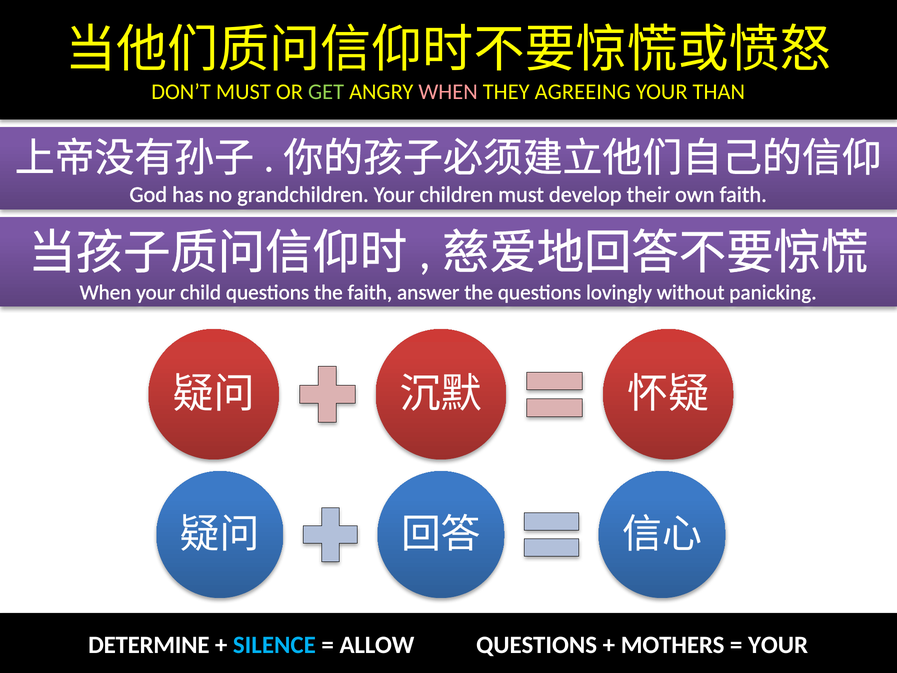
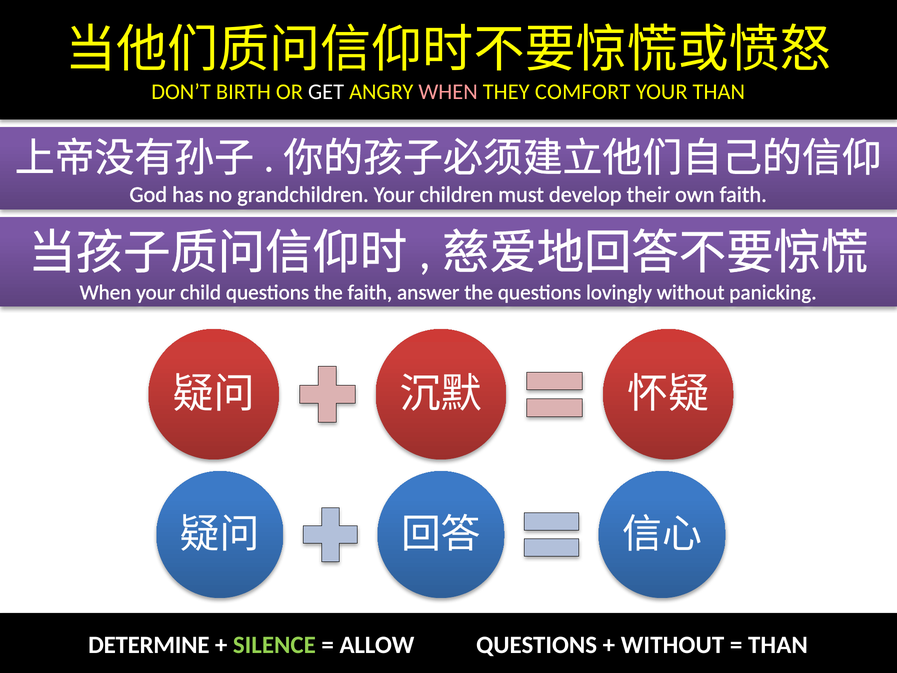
DON’T MUST: MUST -> BIRTH (243, 92)
GET colour: light green -> white (326, 92)
AGREEING: AGREEING -> COMFORT (583, 92)
SILENCE colour: light blue -> light green (274, 645)
MOTHERS: MOTHERS -> WITHOUT (673, 645)
YOUR: YOUR -> THAN (778, 645)
